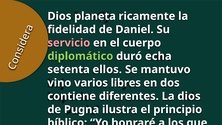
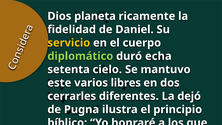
servicio colour: pink -> yellow (69, 43)
ellos: ellos -> cielo (107, 69)
vino: vino -> este (59, 83)
contiene: contiene -> cerrarles (72, 96)
La dios: dios -> dejó (189, 96)
